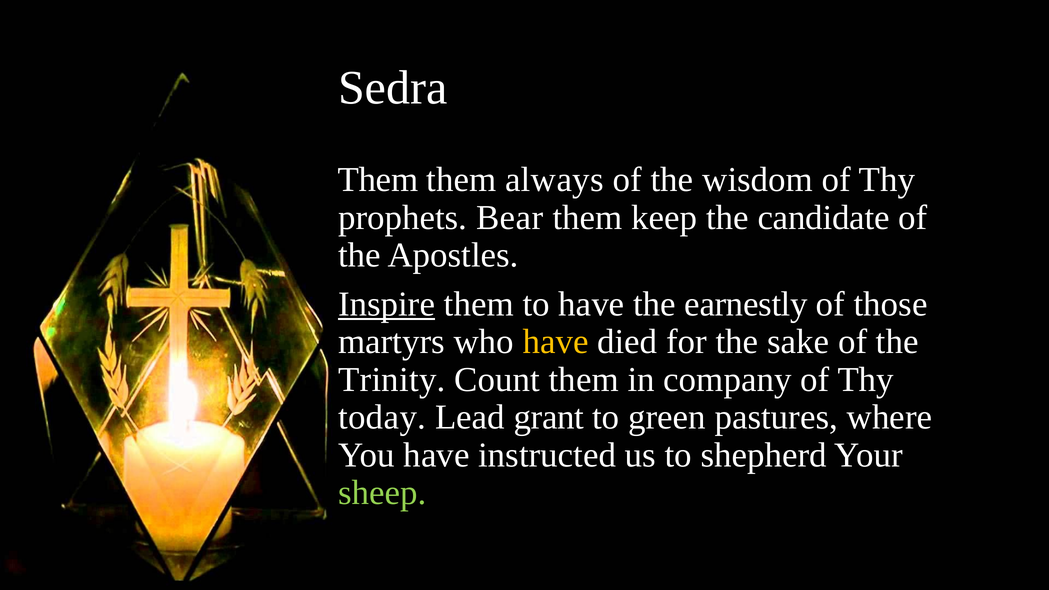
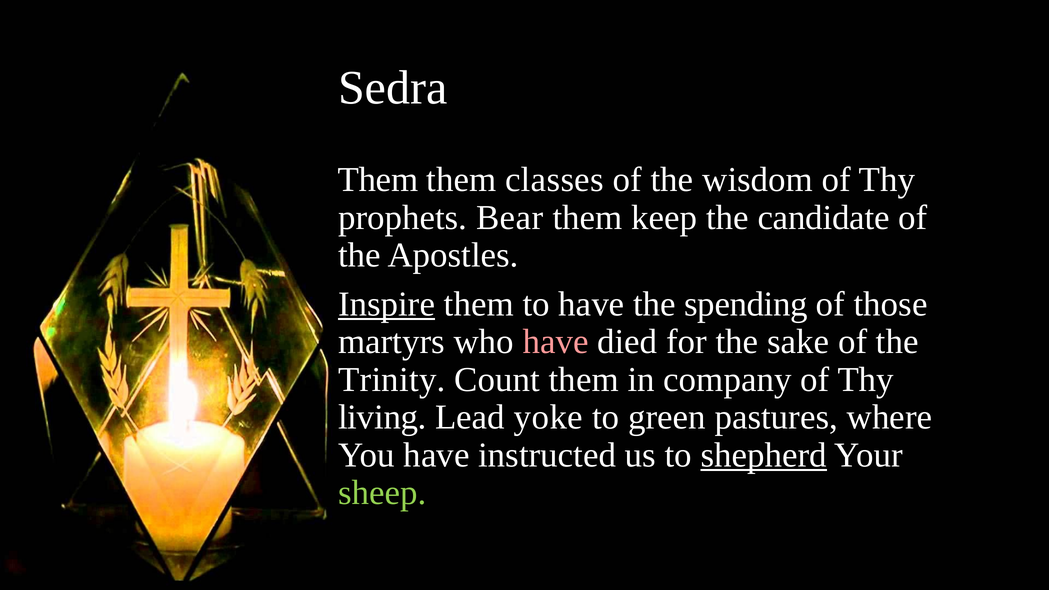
always: always -> classes (554, 180)
earnestly: earnestly -> spending (746, 304)
have colour: yellow -> pink (556, 342)
today: today -> living (382, 417)
grant: grant -> yoke (548, 417)
shepherd underline: none -> present (764, 455)
